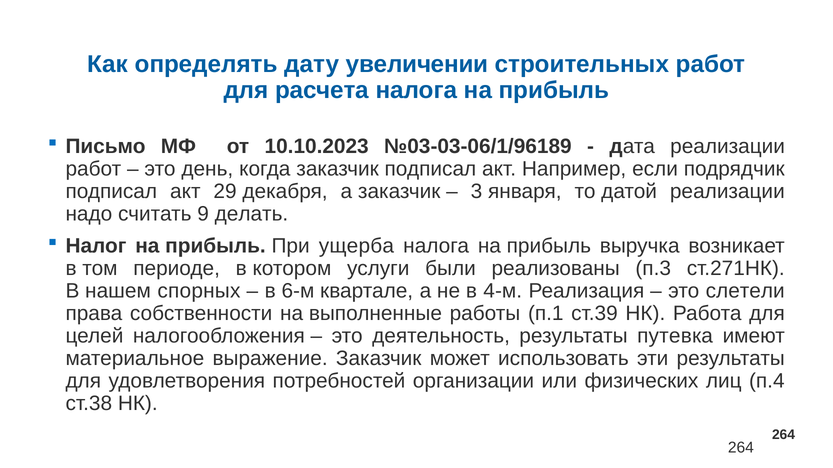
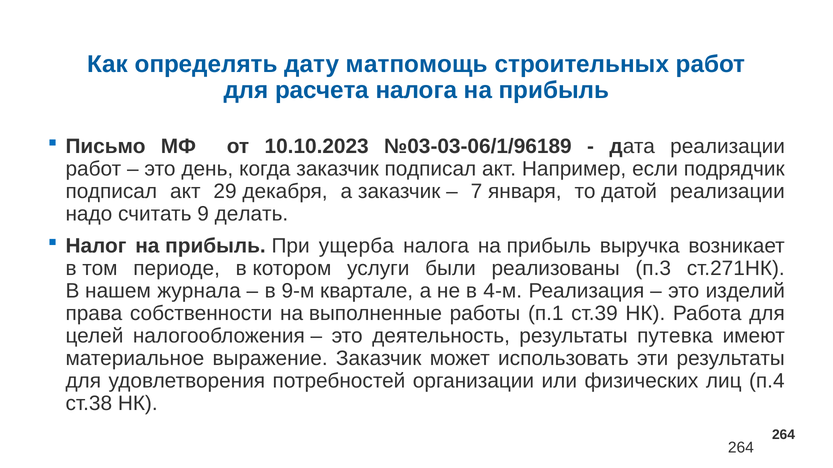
увеличении: увеличении -> матпомощь (417, 64)
3: 3 -> 7 (476, 191)
спорных: спорных -> журнала (199, 291)
6-м: 6-м -> 9-м (298, 291)
слетели: слетели -> изделий (745, 291)
